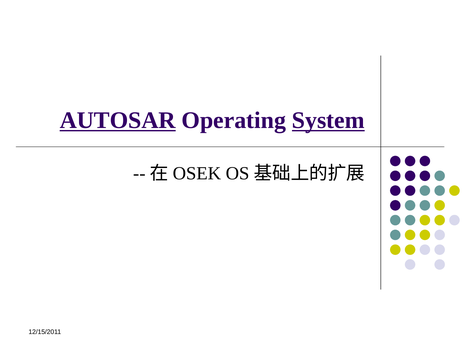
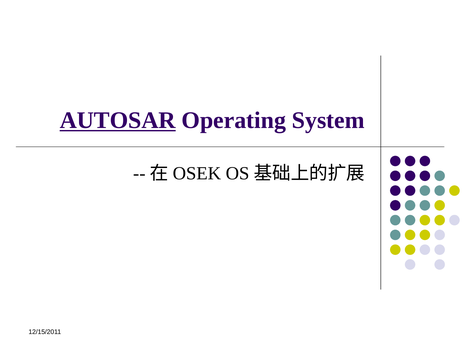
System underline: present -> none (328, 120)
